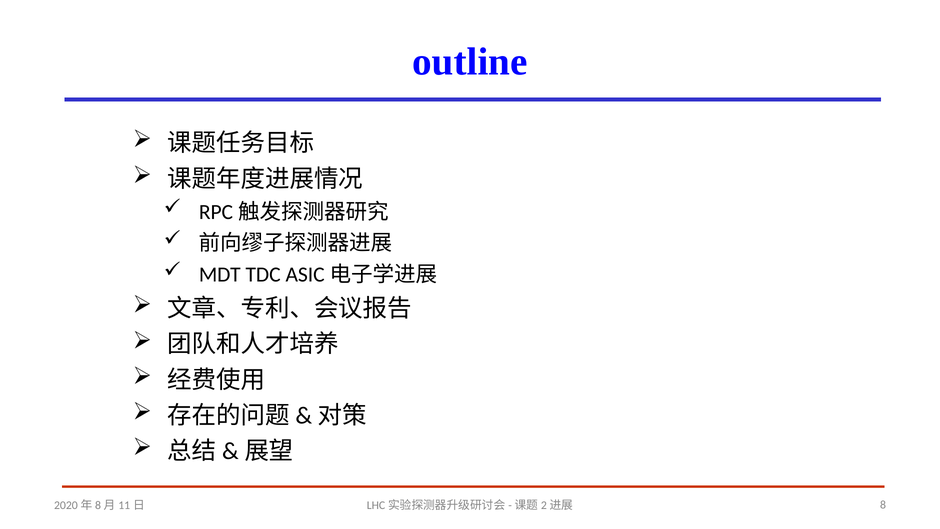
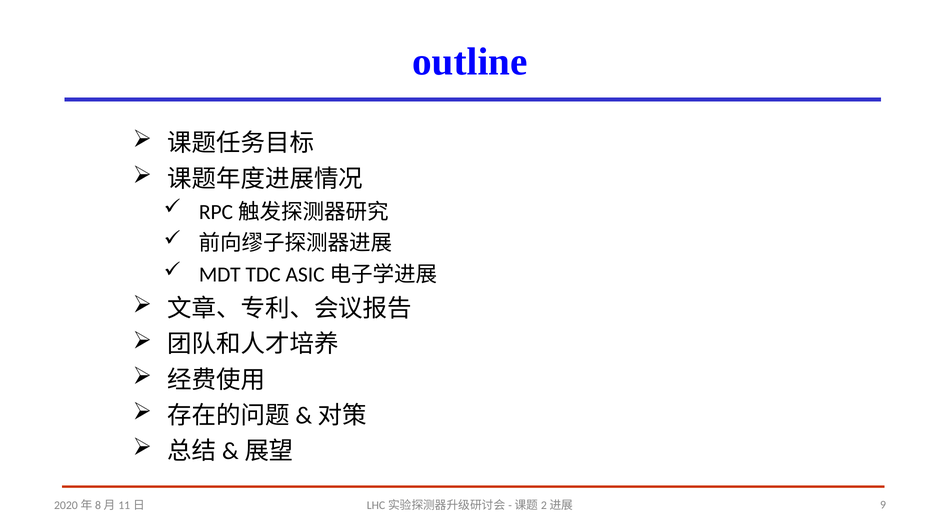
8: 8 -> 9 (883, 505)
